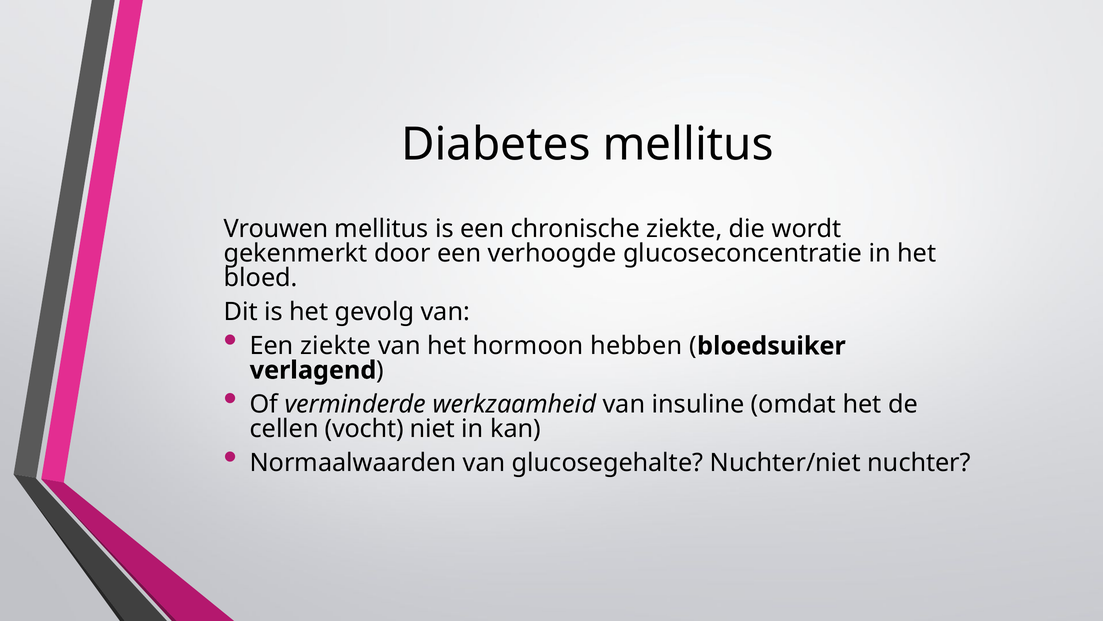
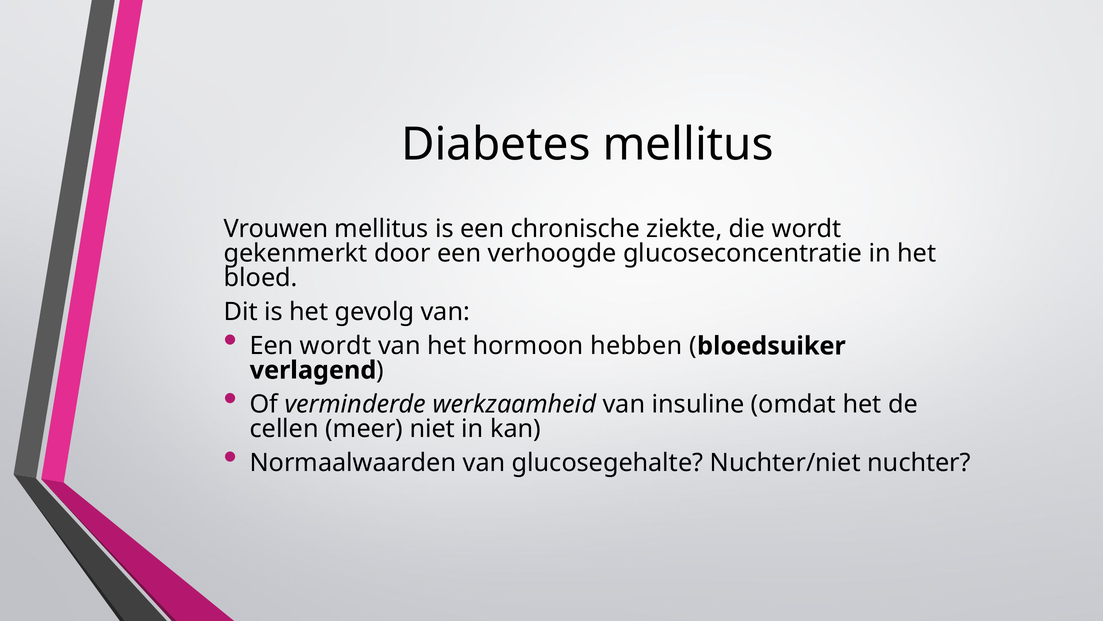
Een ziekte: ziekte -> wordt (336, 346)
vocht: vocht -> meer (364, 428)
